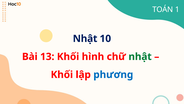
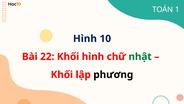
Nhật: Nhật -> Hình (85, 38)
13: 13 -> 22 (47, 56)
phương colour: blue -> black (113, 74)
